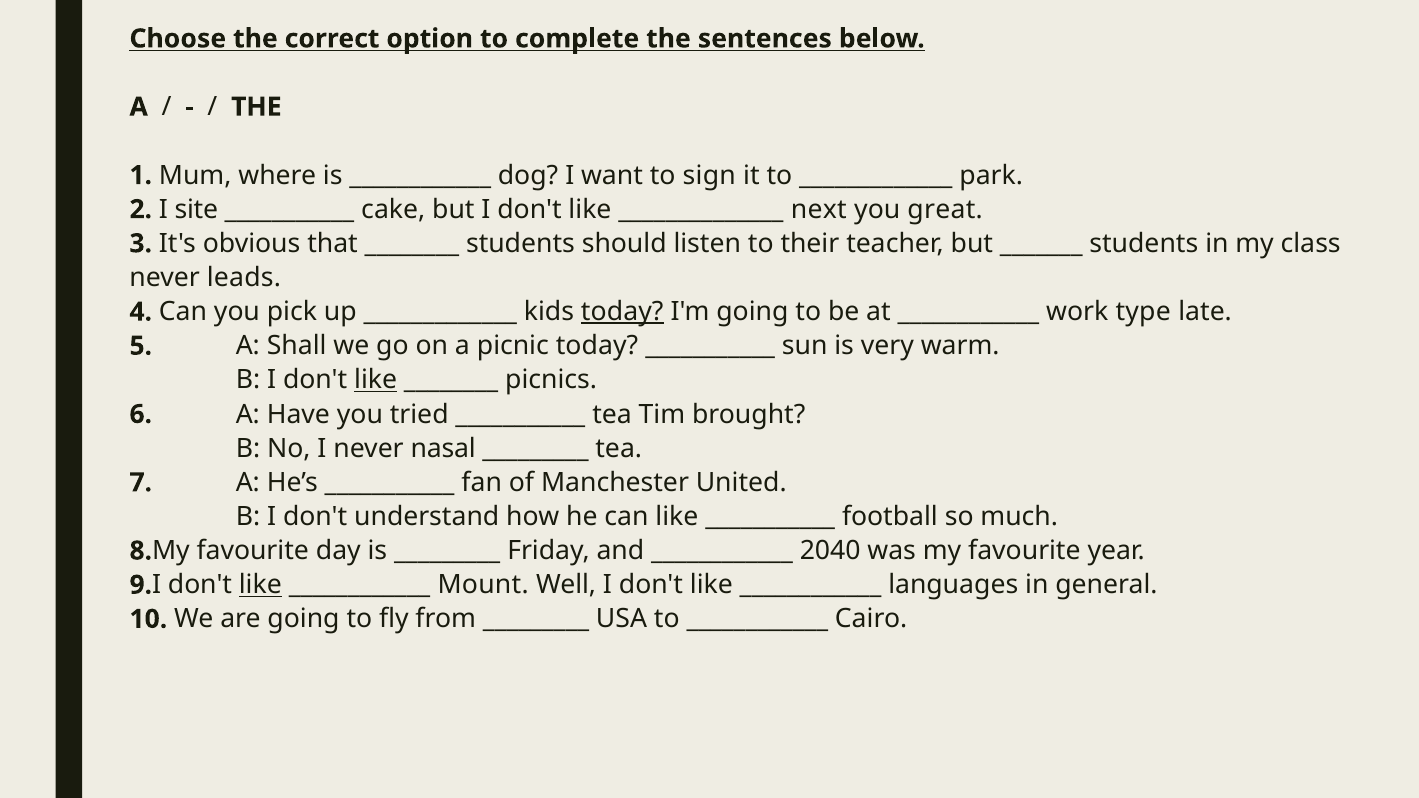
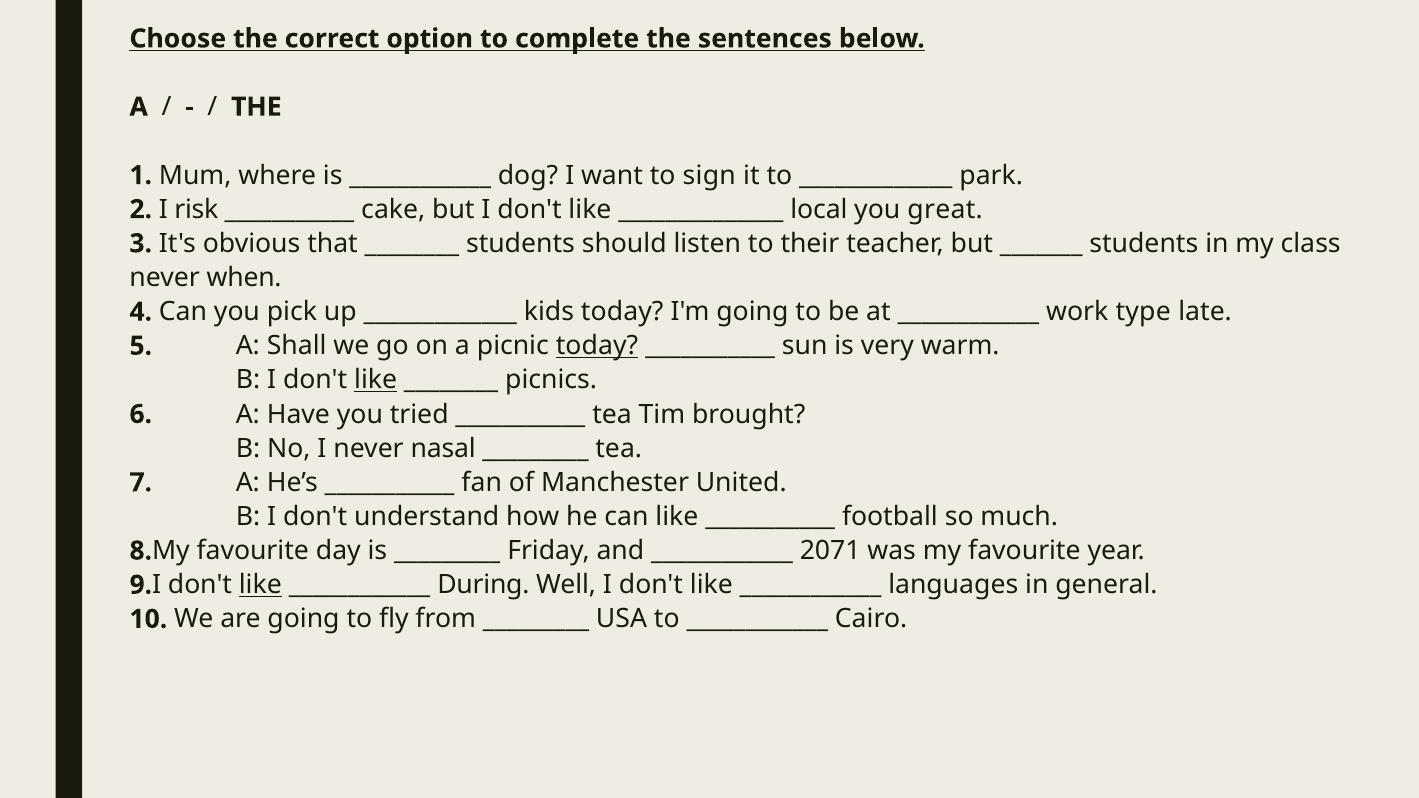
site: site -> risk (196, 209)
next: next -> local (819, 209)
leads: leads -> when (244, 278)
today underline: present -> none (622, 312)
today underline: none -> present (597, 346)
2040: 2040 -> 2071 (830, 551)
Mount: Mount -> During (483, 585)
